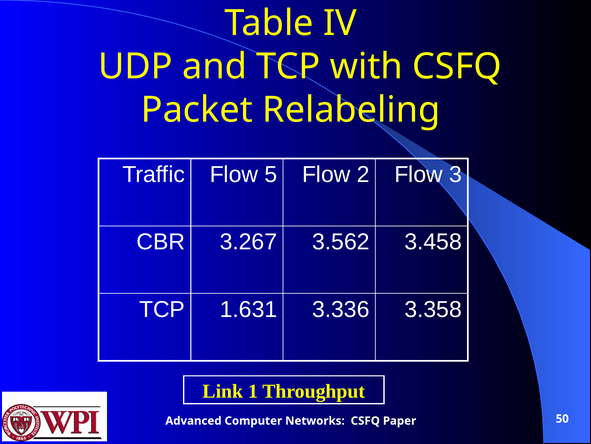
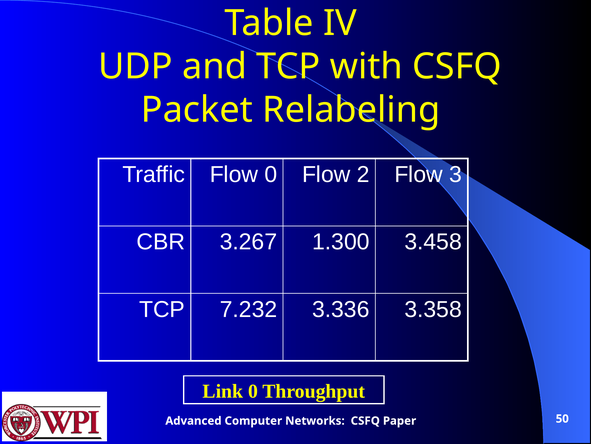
Flow 5: 5 -> 0 (271, 174)
3.562: 3.562 -> 1.300 (341, 242)
1.631: 1.631 -> 7.232 (249, 309)
Link 1: 1 -> 0 (253, 391)
